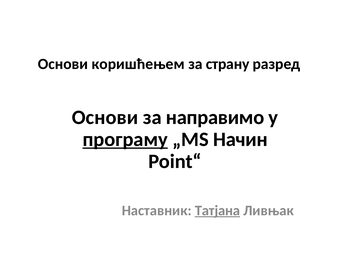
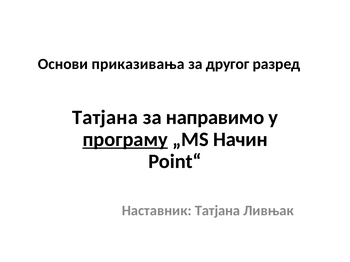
коришћењем: коришћењем -> приказивања (138, 64)
страну: страну -> другог (228, 64)
Основи: Основи -> Татјана (105, 118)
Татјана underline: present -> none (217, 211)
